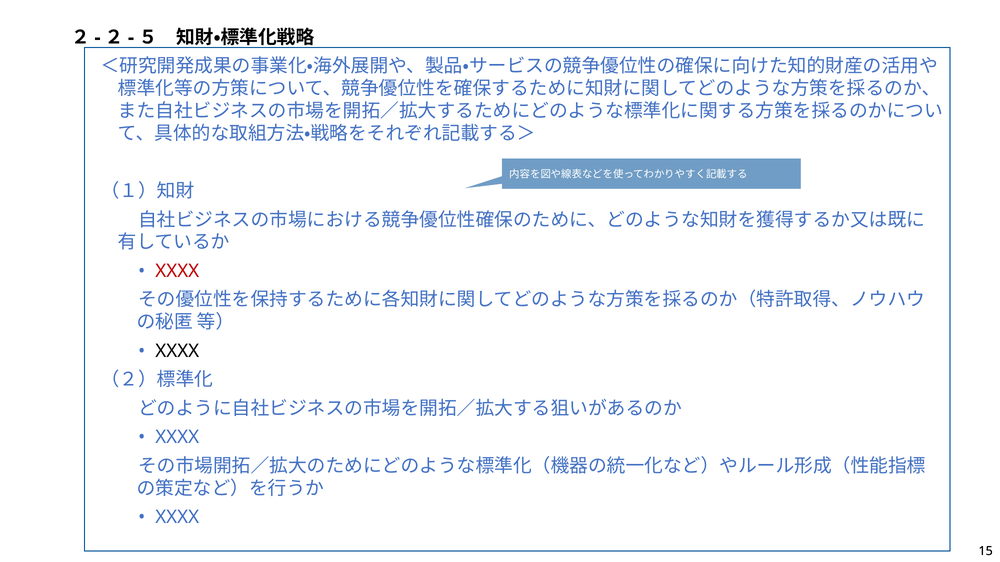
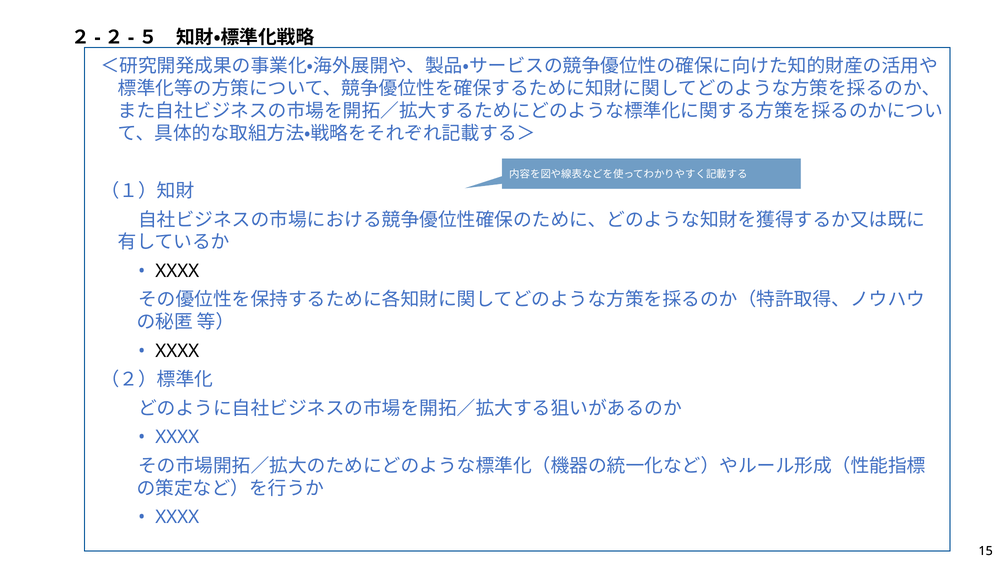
XXXX colour: red -> black (177, 271)
